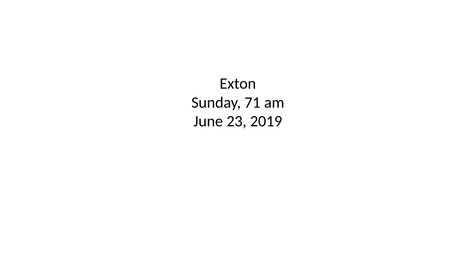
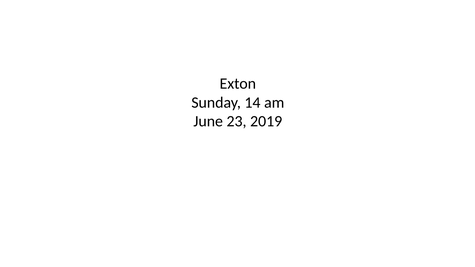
71: 71 -> 14 (252, 103)
